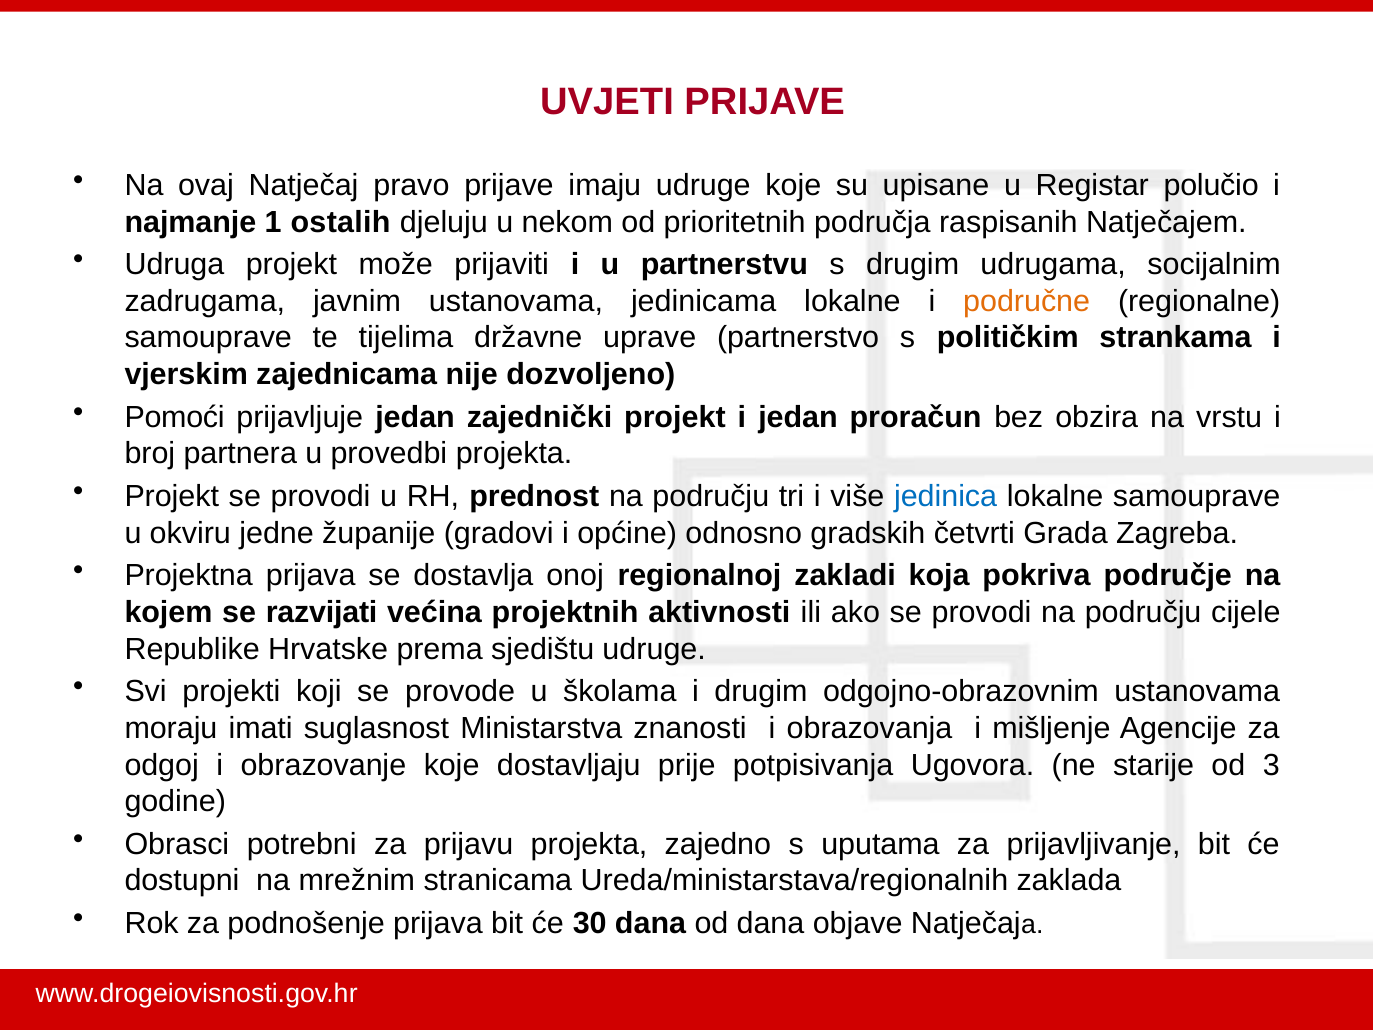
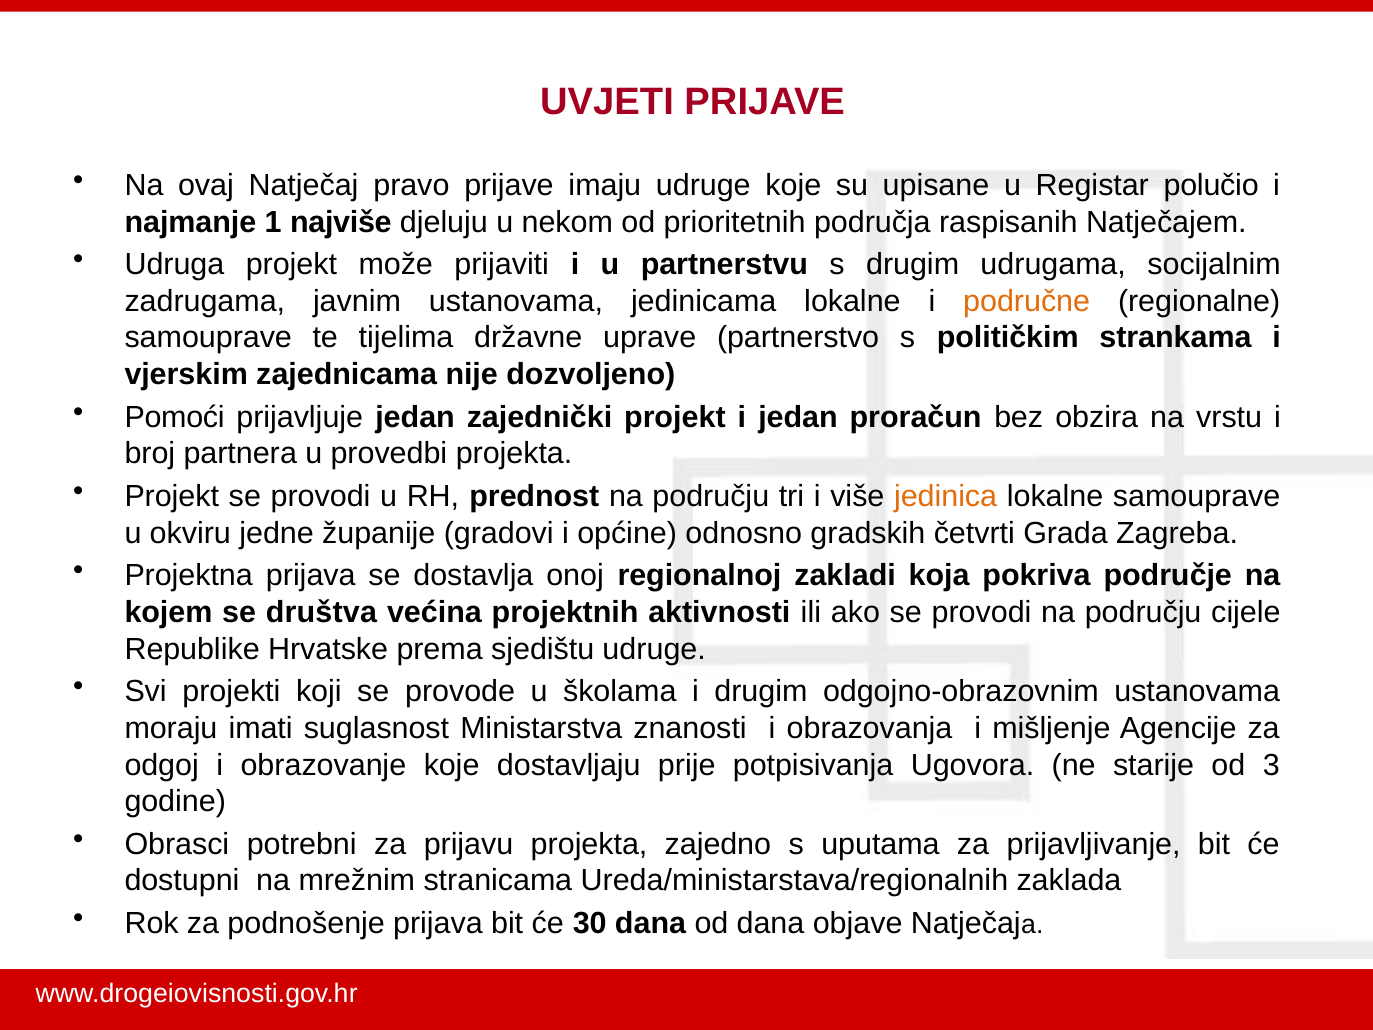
ostalih: ostalih -> najviše (341, 222)
jedinica colour: blue -> orange (946, 496)
razvijati: razvijati -> društva (321, 612)
